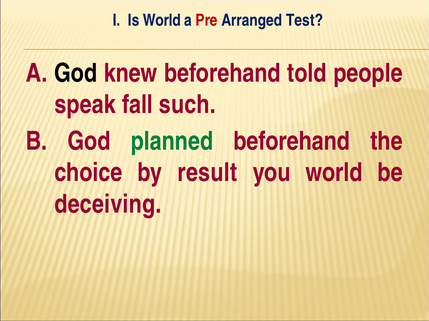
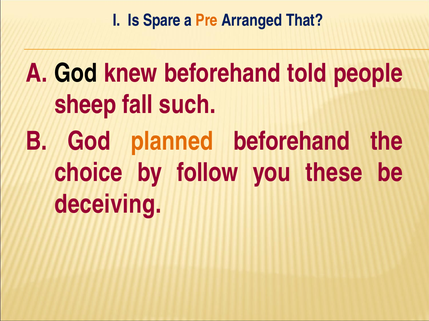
Is World: World -> Spare (162, 20)
Pre colour: red -> orange (207, 20)
Test: Test -> That (305, 20)
speak: speak -> sheep (85, 105)
planned colour: green -> orange (172, 142)
result: result -> follow (208, 173)
you world: world -> these (334, 173)
